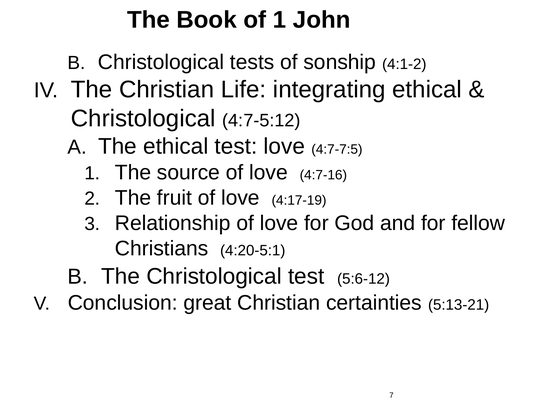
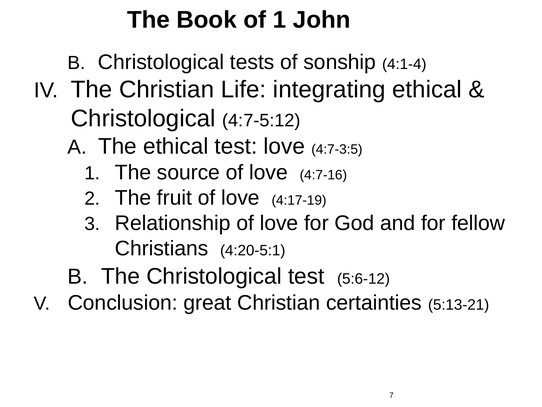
4:1-2: 4:1-2 -> 4:1-4 (404, 64)
4:7-7:5: 4:7-7:5 -> 4:7-3:5 (337, 149)
